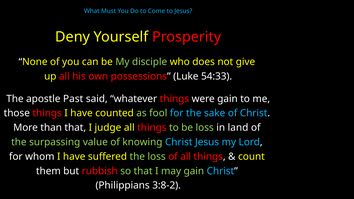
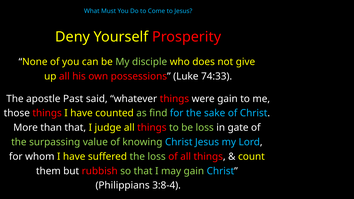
54:33: 54:33 -> 74:33 (217, 76)
fool: fool -> find (158, 113)
land: land -> gate (238, 128)
3:8-2: 3:8-2 -> 3:8-4 (167, 186)
